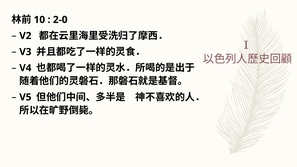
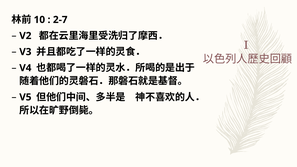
2-0: 2-0 -> 2-7 (60, 20)
